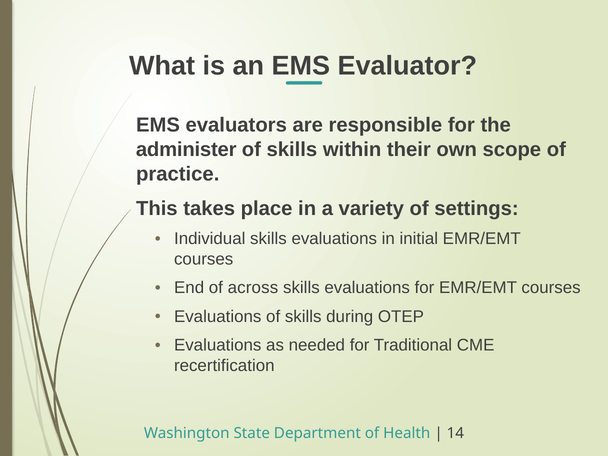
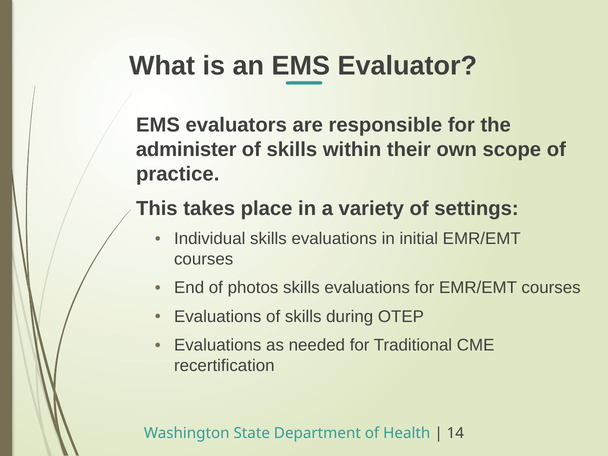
across: across -> photos (253, 288)
